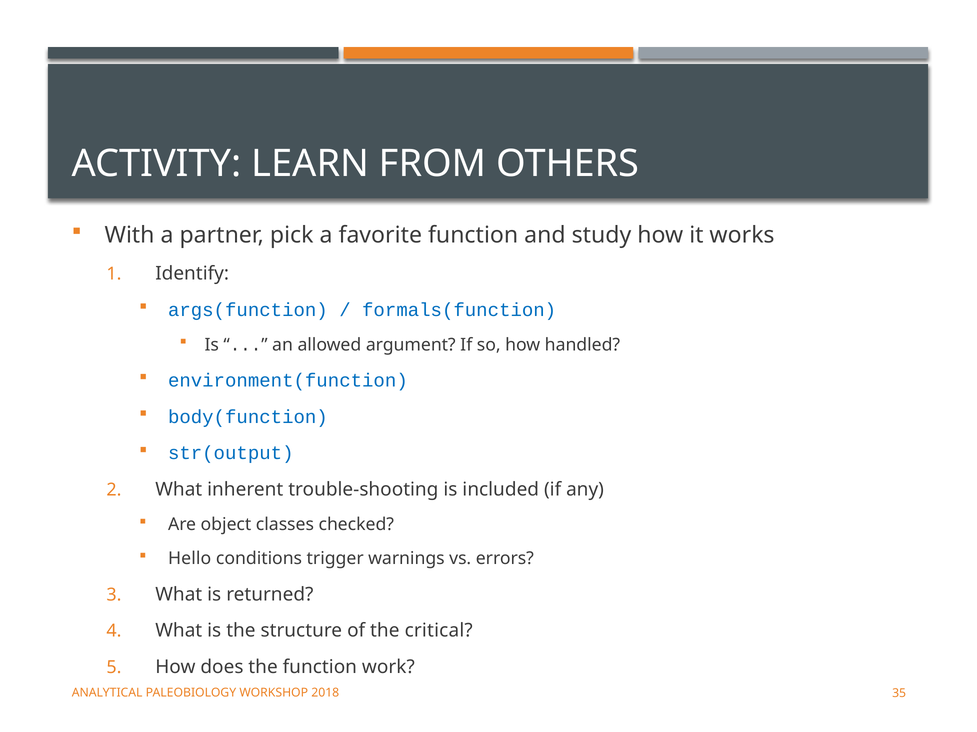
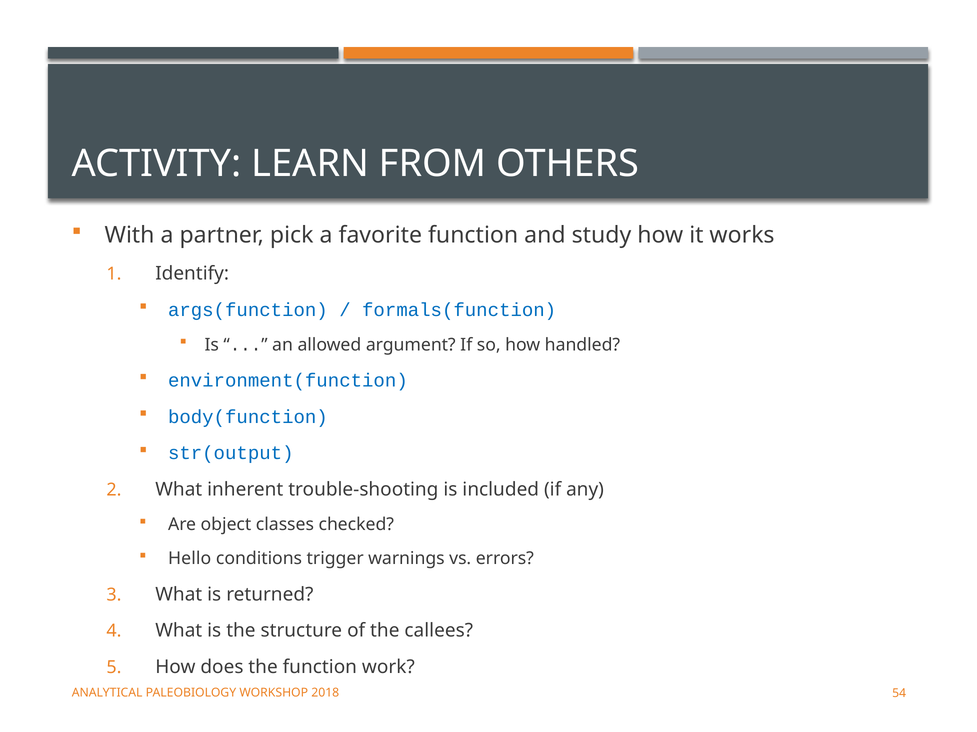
critical: critical -> callees (439, 631)
35: 35 -> 54 (899, 694)
